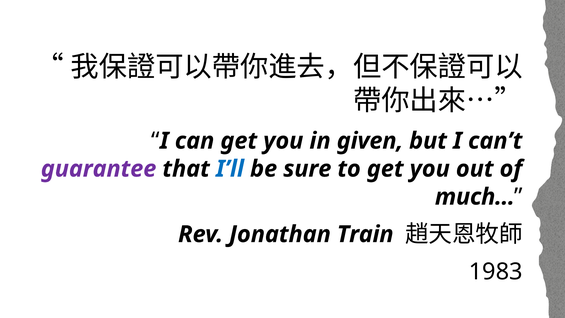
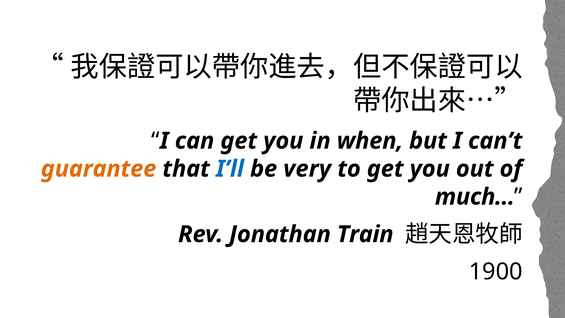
given: given -> when (370, 141)
guarantee colour: purple -> orange (99, 169)
sure: sure -> very (307, 169)
1983: 1983 -> 1900 (496, 272)
